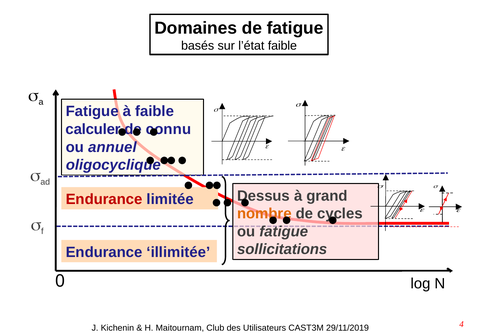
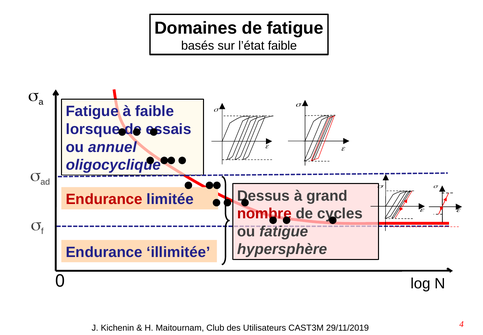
calculer: calculer -> lorsque (93, 129)
connu: connu -> essais (169, 129)
nombre colour: orange -> red (264, 213)
sollicitations: sollicitations -> hypersphère (282, 249)
